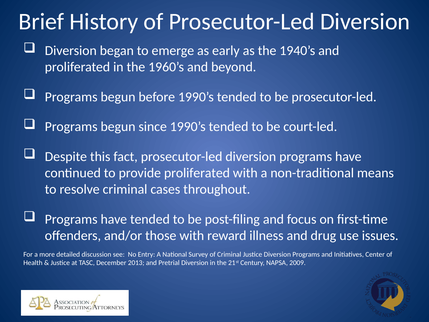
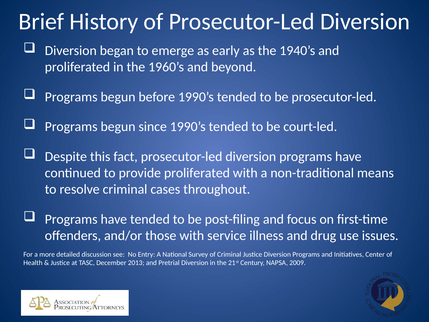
reward: reward -> service (227, 235)
